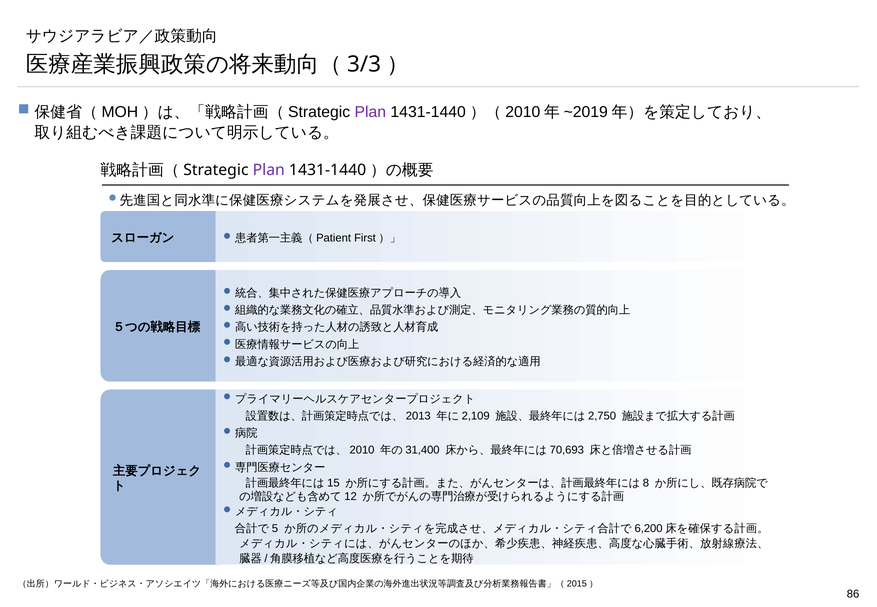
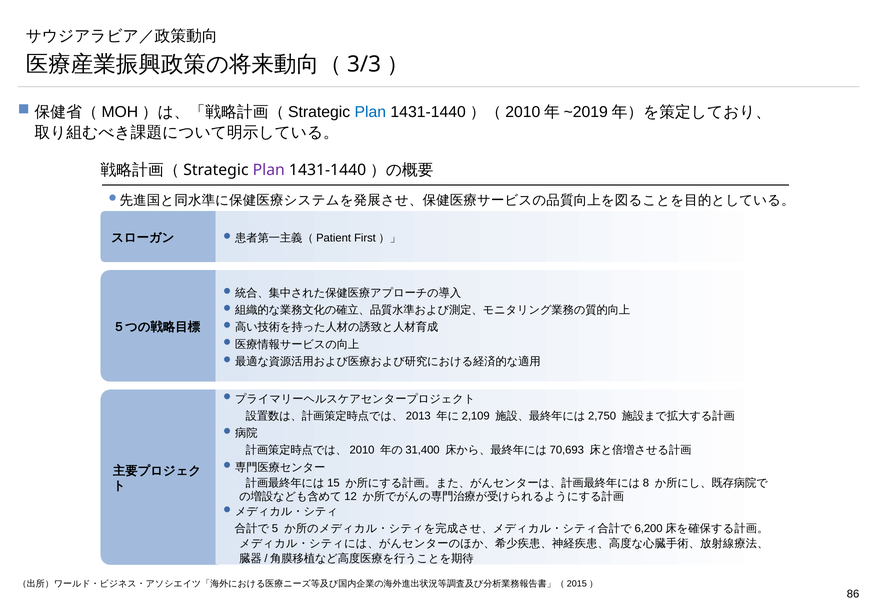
Plan colour: purple -> blue (370, 112)
